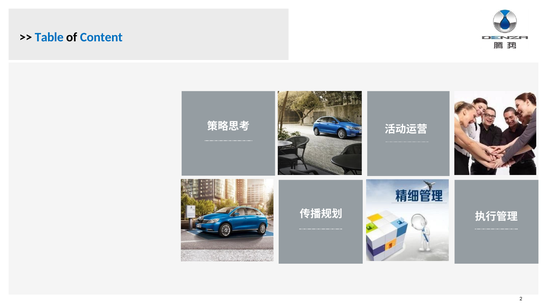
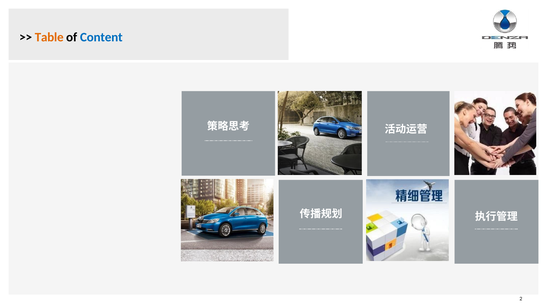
Table colour: blue -> orange (49, 37)
